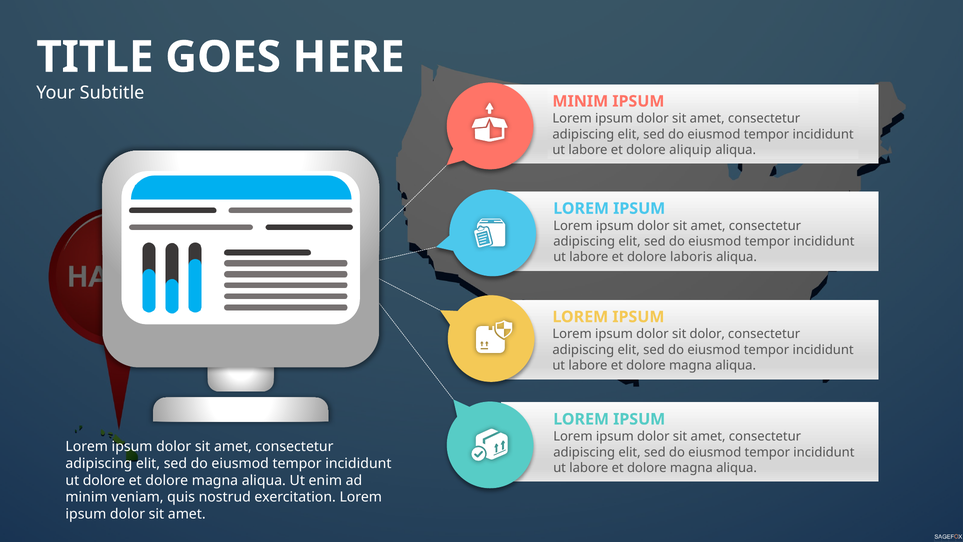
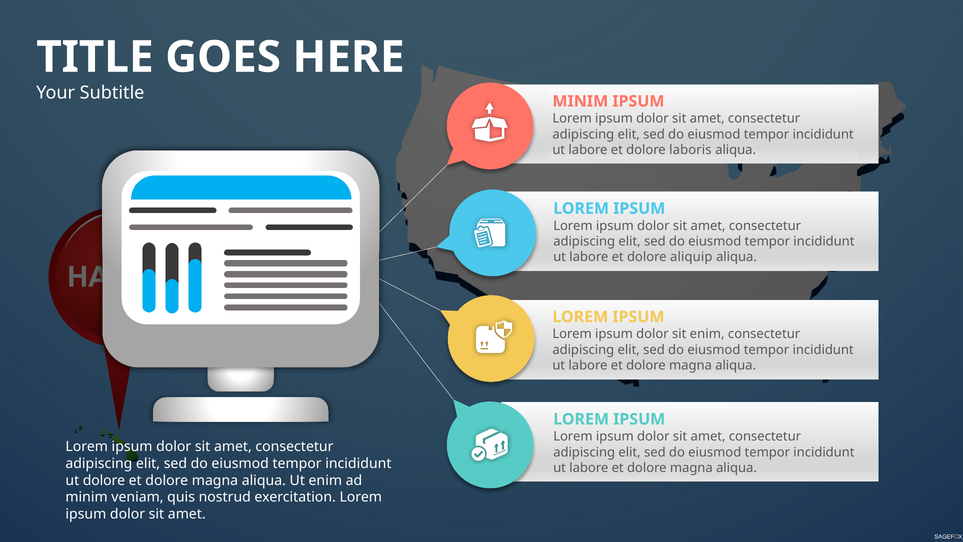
aliquip: aliquip -> laboris (690, 150)
laboris: laboris -> aliquip (691, 257)
sit dolor: dolor -> enim (707, 334)
